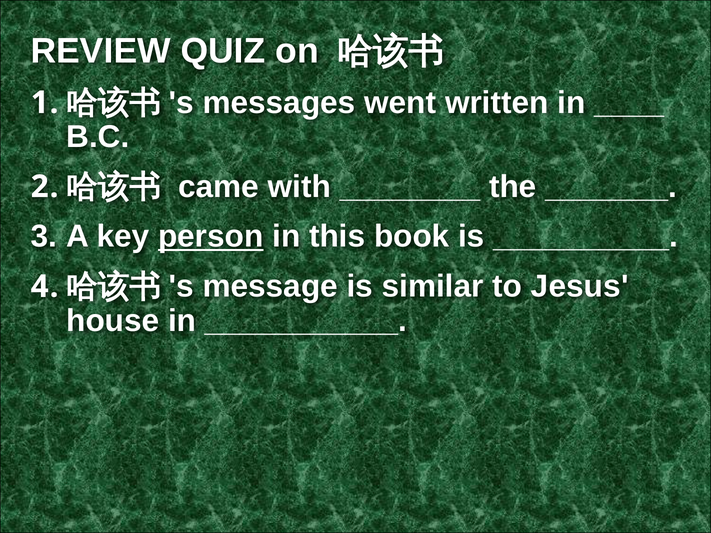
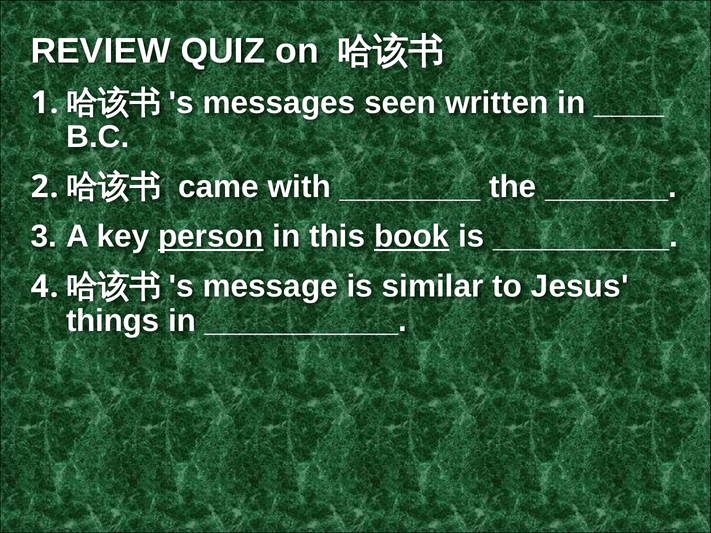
went: went -> seen (400, 103)
book underline: none -> present (412, 237)
house: house -> things (113, 321)
